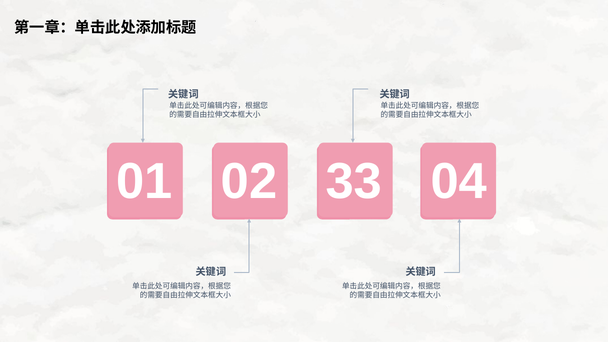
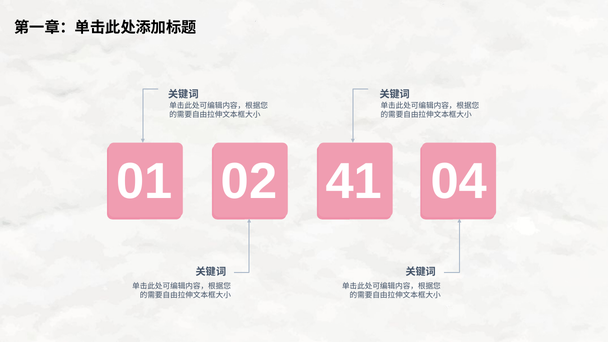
33: 33 -> 41 (354, 181)
